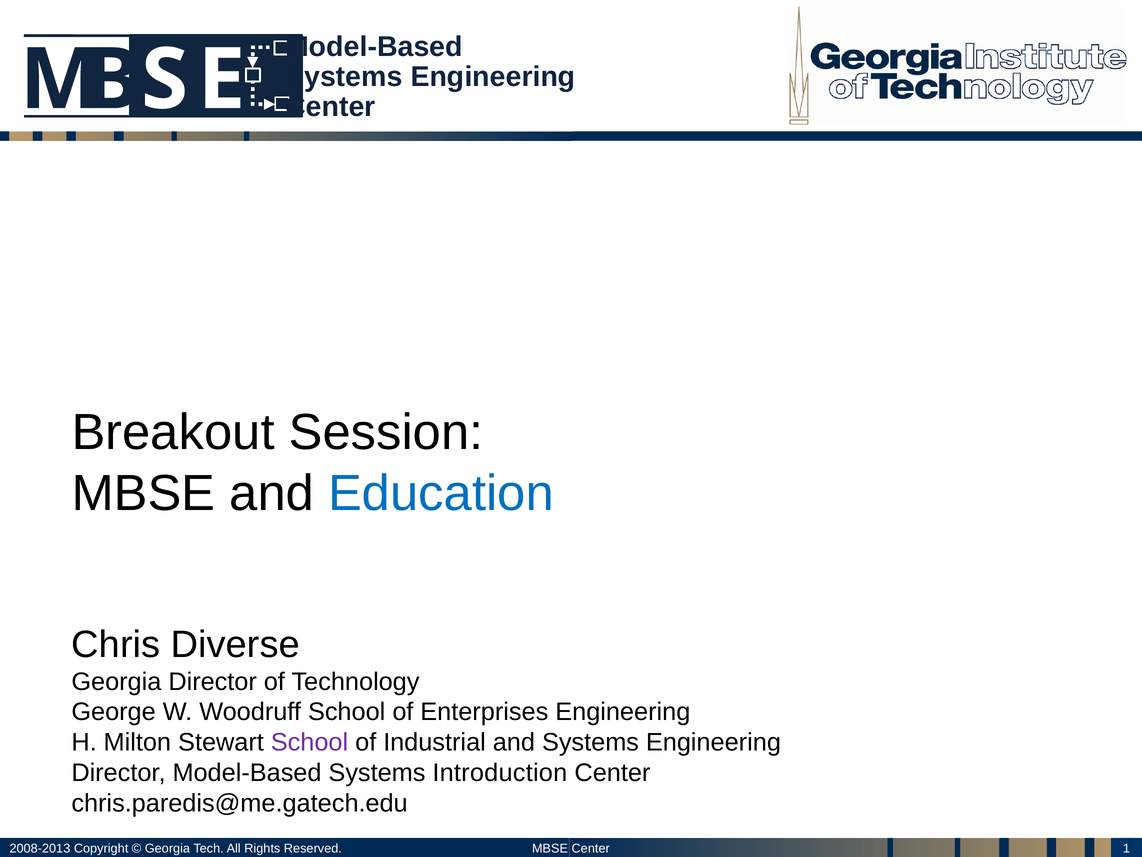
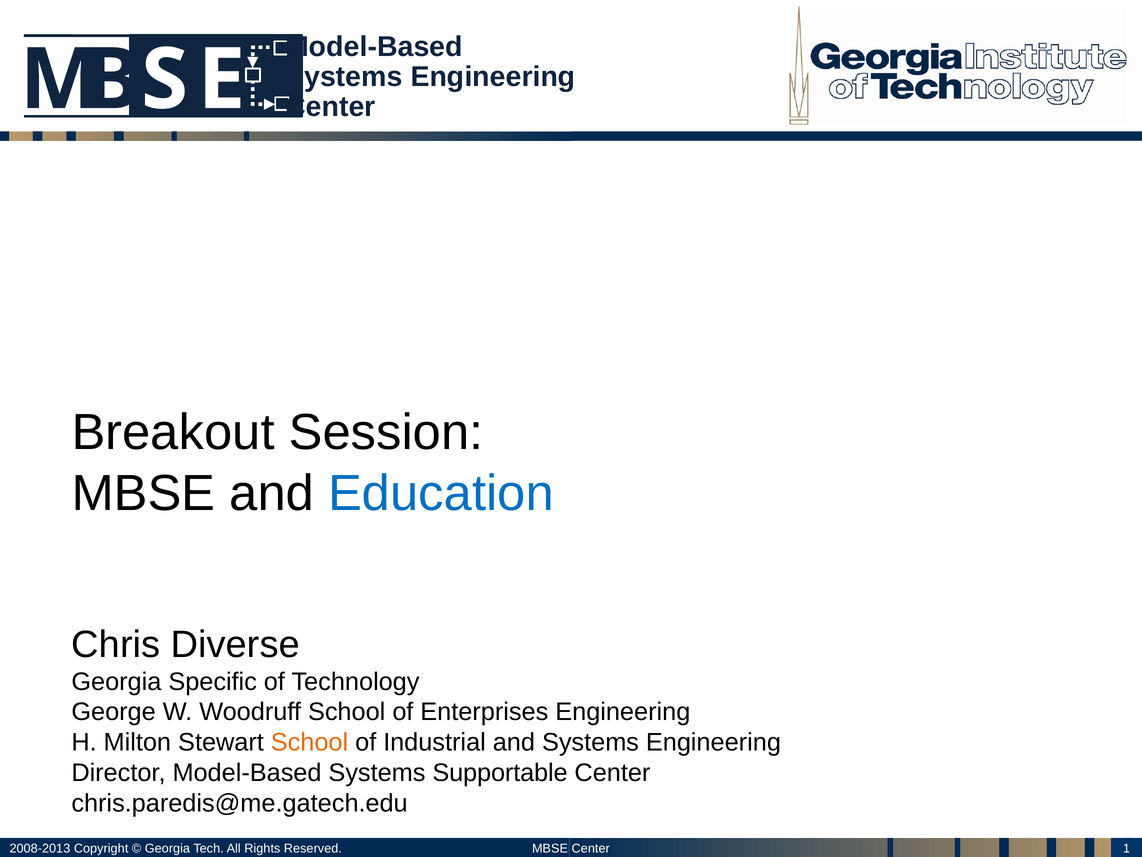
Georgia Director: Director -> Specific (213, 681)
School colour: purple -> orange (309, 742)
Introduction: Introduction -> Supportable (500, 773)
